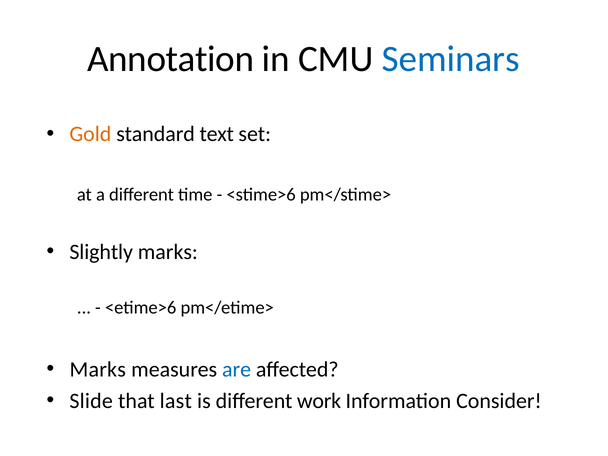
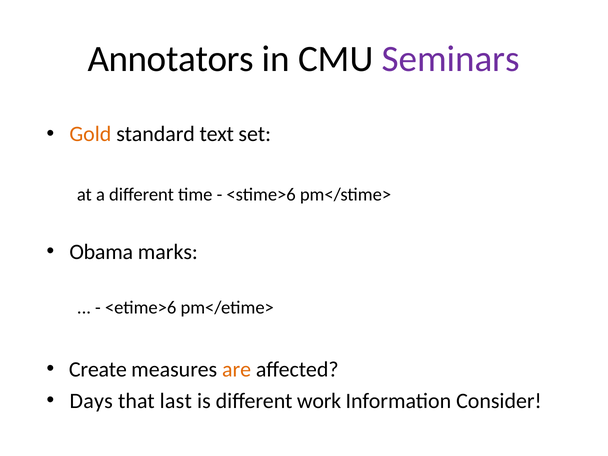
Annotation: Annotation -> Annotators (171, 59)
Seminars colour: blue -> purple (451, 59)
Slightly: Slightly -> Obama (101, 252)
Marks: Marks -> Create (98, 369)
are colour: blue -> orange (237, 369)
Slide: Slide -> Days (91, 401)
